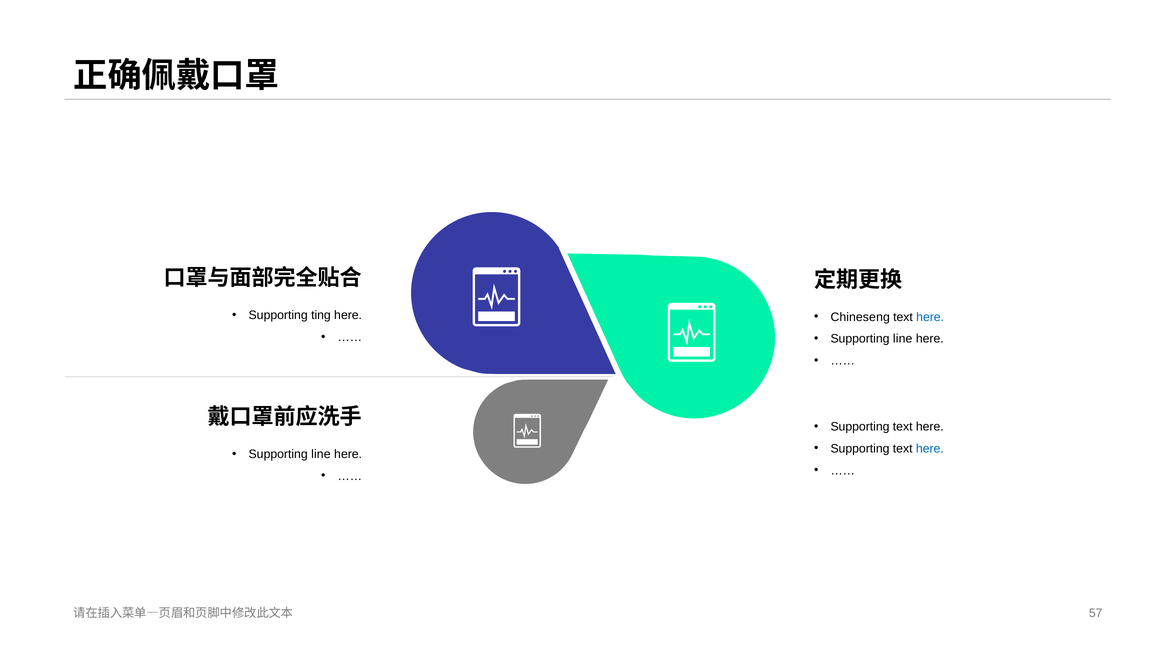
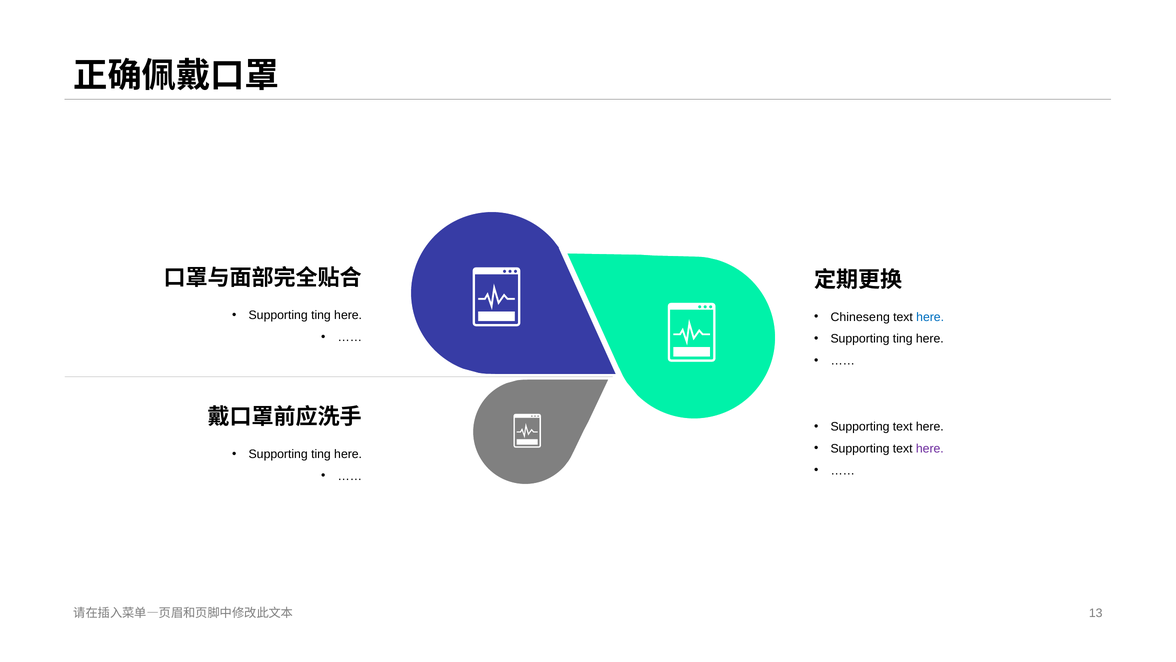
Supporting line: line -> ting (903, 339)
here colour: blue -> purple (930, 448)
line: line -> ting (321, 454)
57: 57 -> 13 (1096, 613)
